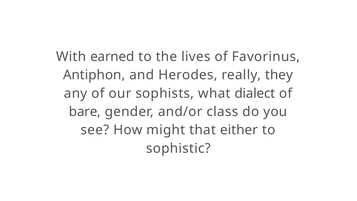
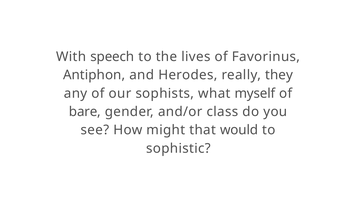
earned: earned -> speech (112, 57)
dialect: dialect -> myself (255, 93)
either: either -> would (239, 130)
